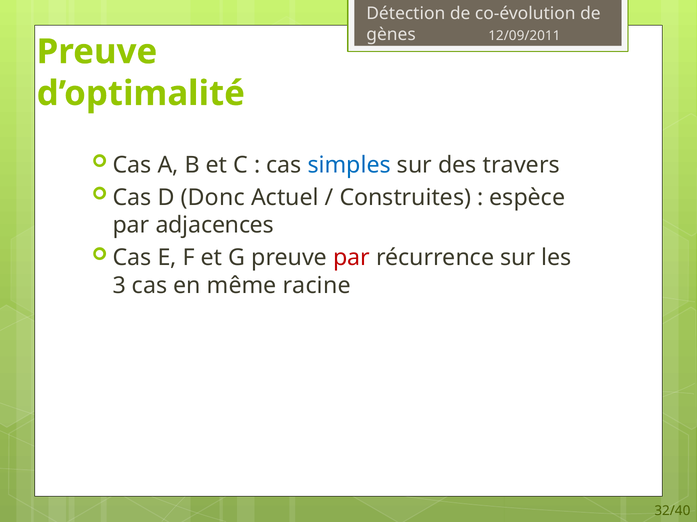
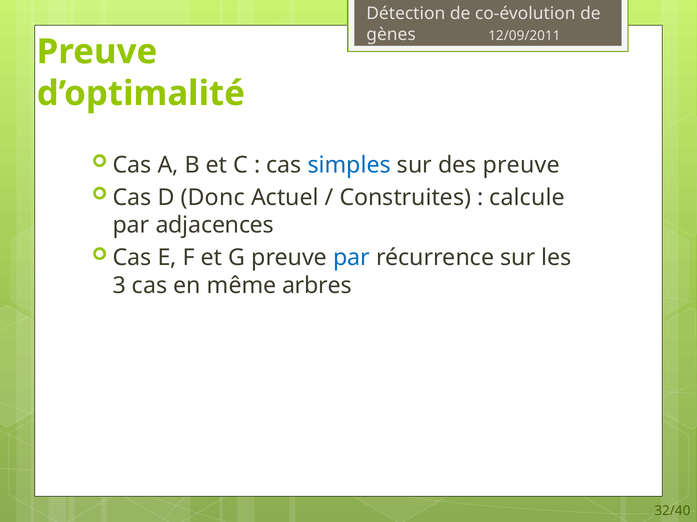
des travers: travers -> preuve (521, 165)
espèce: espèce -> calcule (527, 198)
par colour: red -> blue (352, 258)
racine: racine -> arbres (317, 286)
